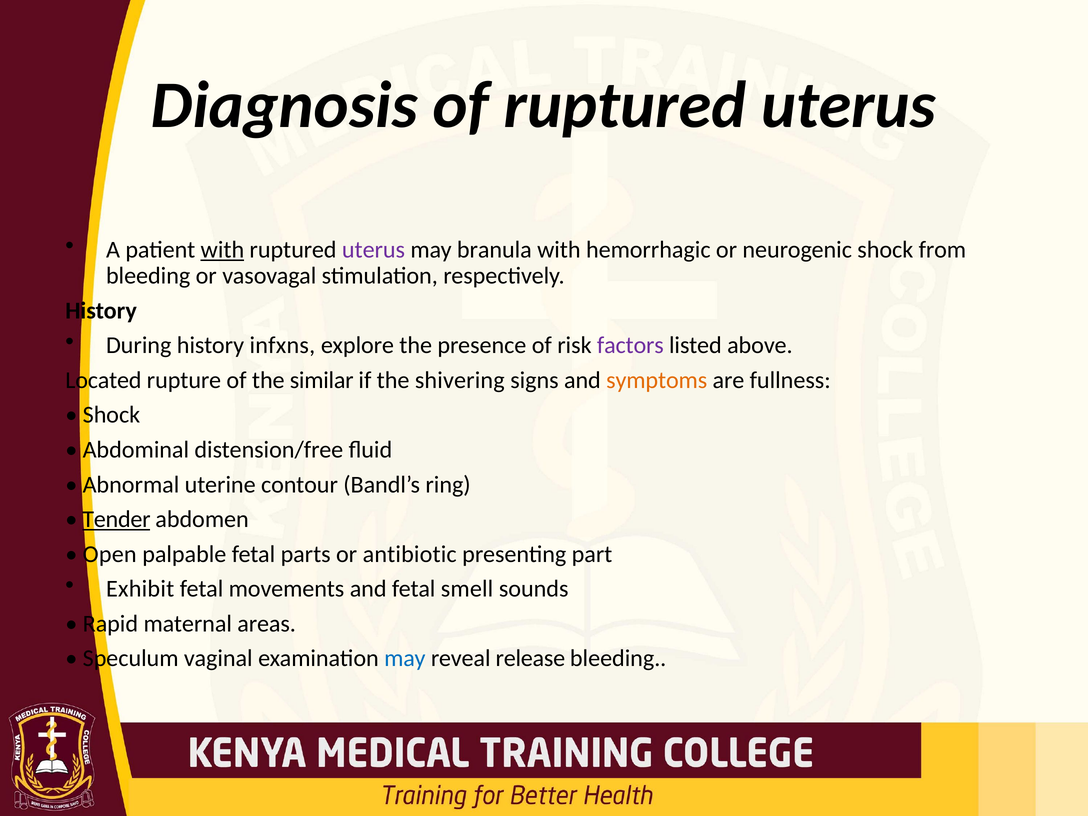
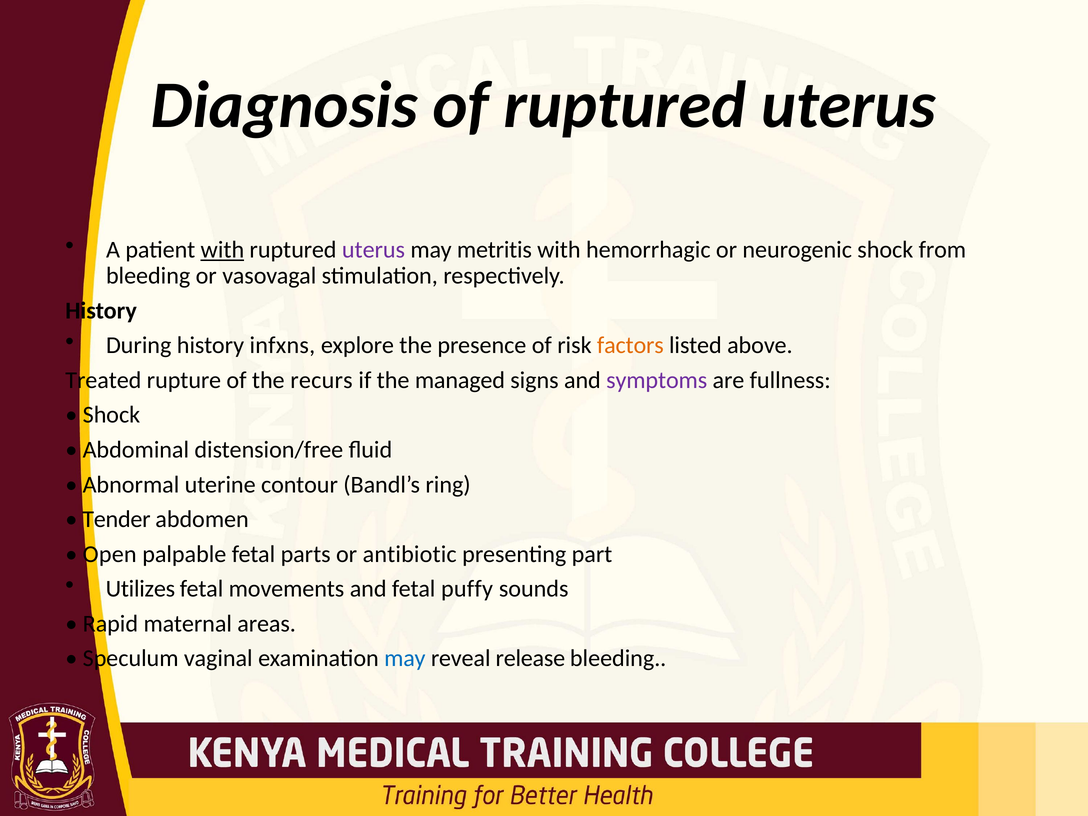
branula: branula -> metritis (494, 250)
factors colour: purple -> orange (630, 345)
Located: Located -> Treated (103, 380)
similar: similar -> recurs (321, 380)
shivering: shivering -> managed (460, 380)
symptoms colour: orange -> purple (657, 380)
Tender underline: present -> none (116, 519)
Exhibit: Exhibit -> Utilizes (140, 589)
smell: smell -> puffy (467, 589)
